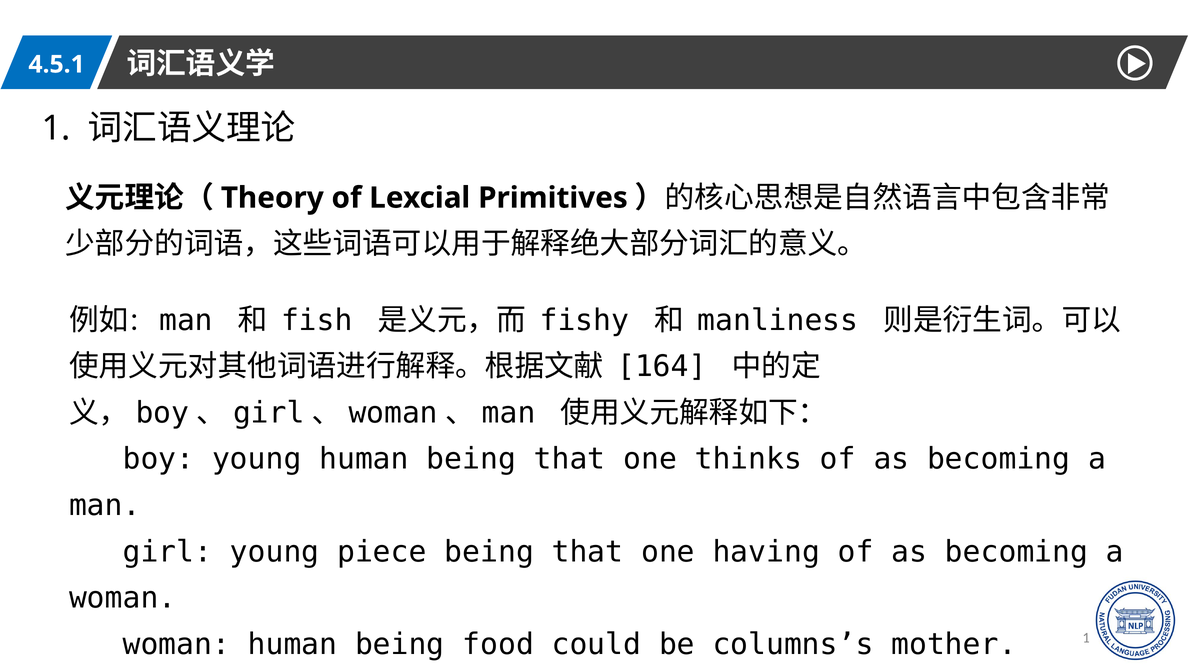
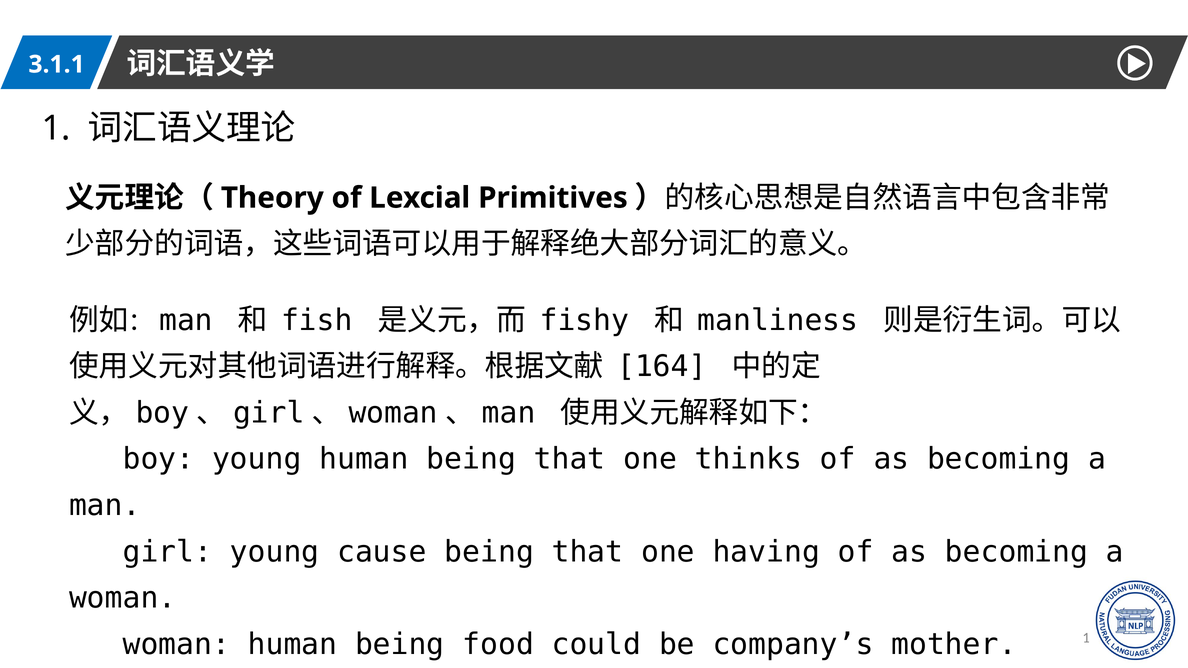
4.5.1: 4.5.1 -> 3.1.1 (57, 64)
young piece: piece -> cause (382, 552)
columns’s: columns’s -> company’s (793, 645)
